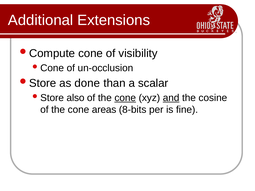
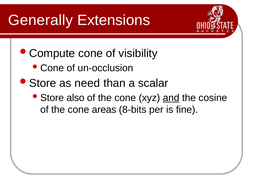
Additional: Additional -> Generally (41, 20)
done: done -> need (87, 83)
cone underline: present -> none (125, 98)
